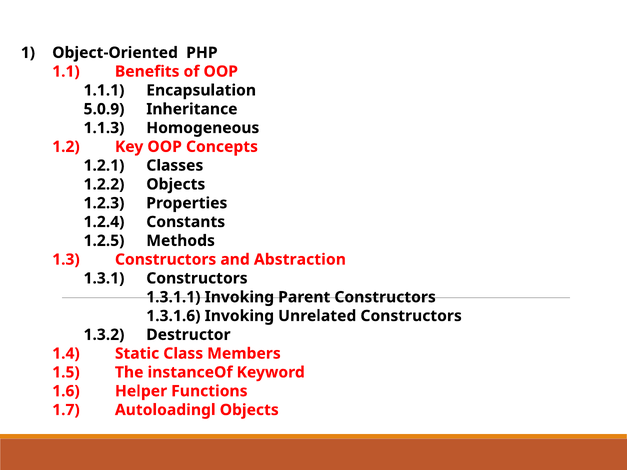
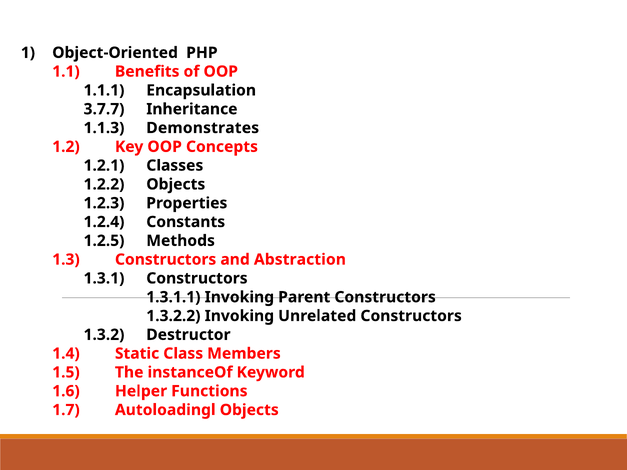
5.0.9: 5.0.9 -> 3.7.7 (104, 109)
Homogeneous: Homogeneous -> Demonstrates (203, 128)
1.3.1.6: 1.3.1.6 -> 1.3.2.2 (173, 316)
